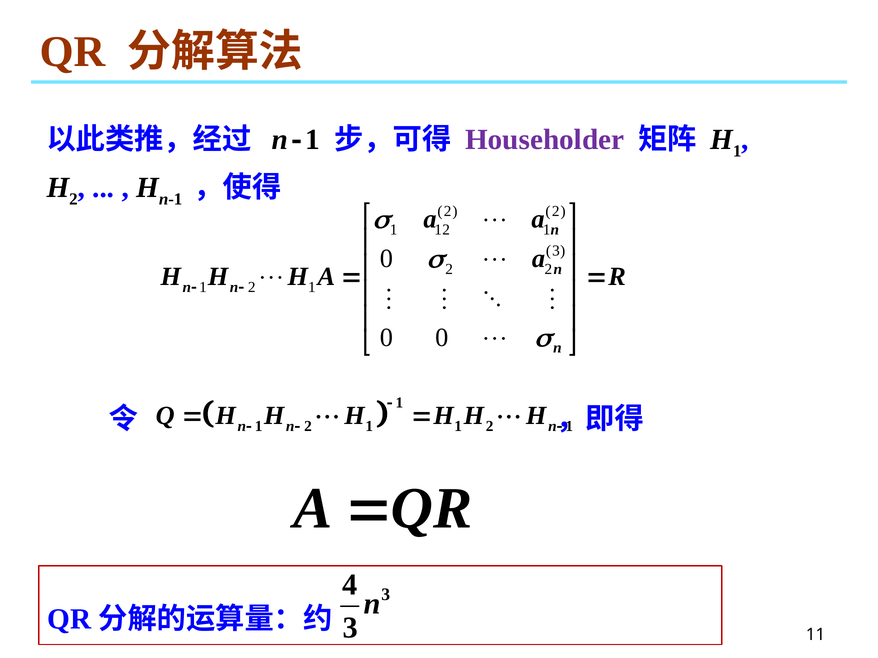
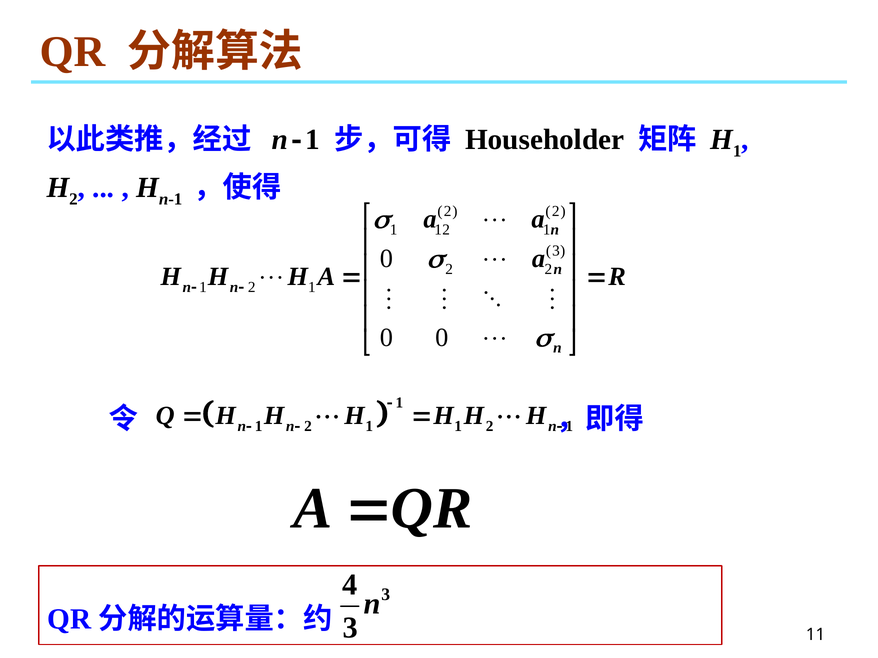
Householder colour: purple -> black (545, 140)
